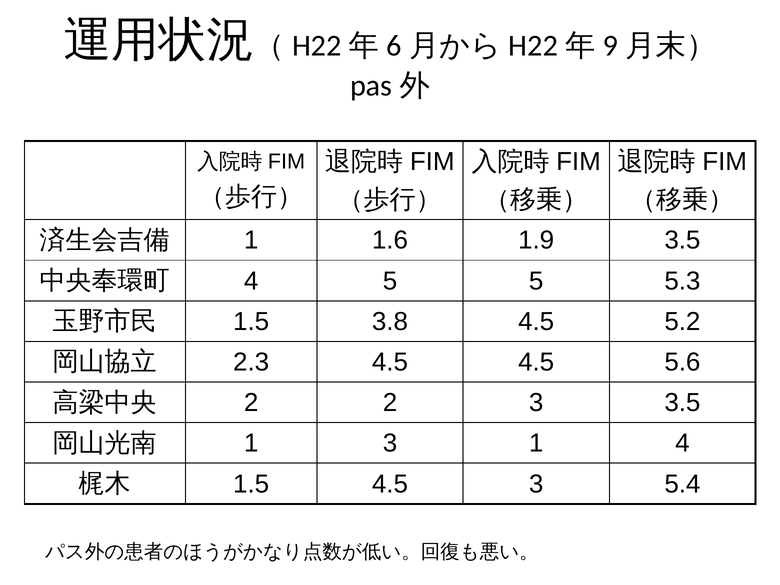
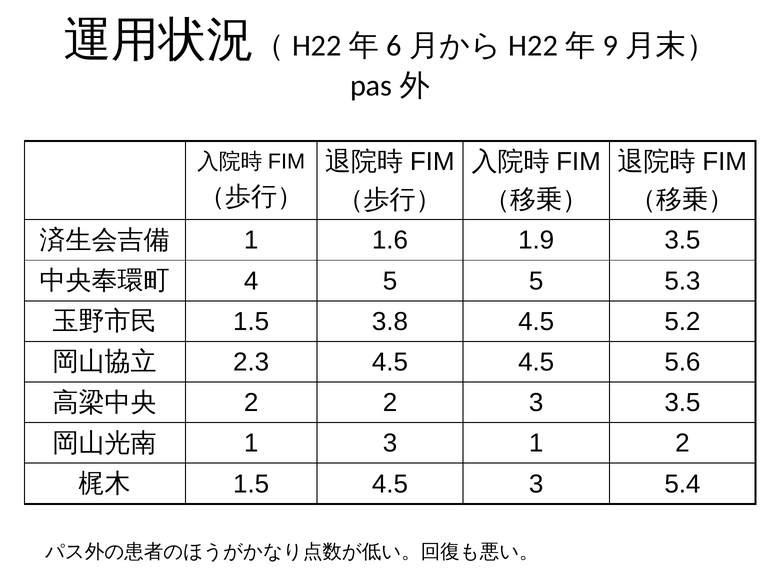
1 4: 4 -> 2 (682, 443)
